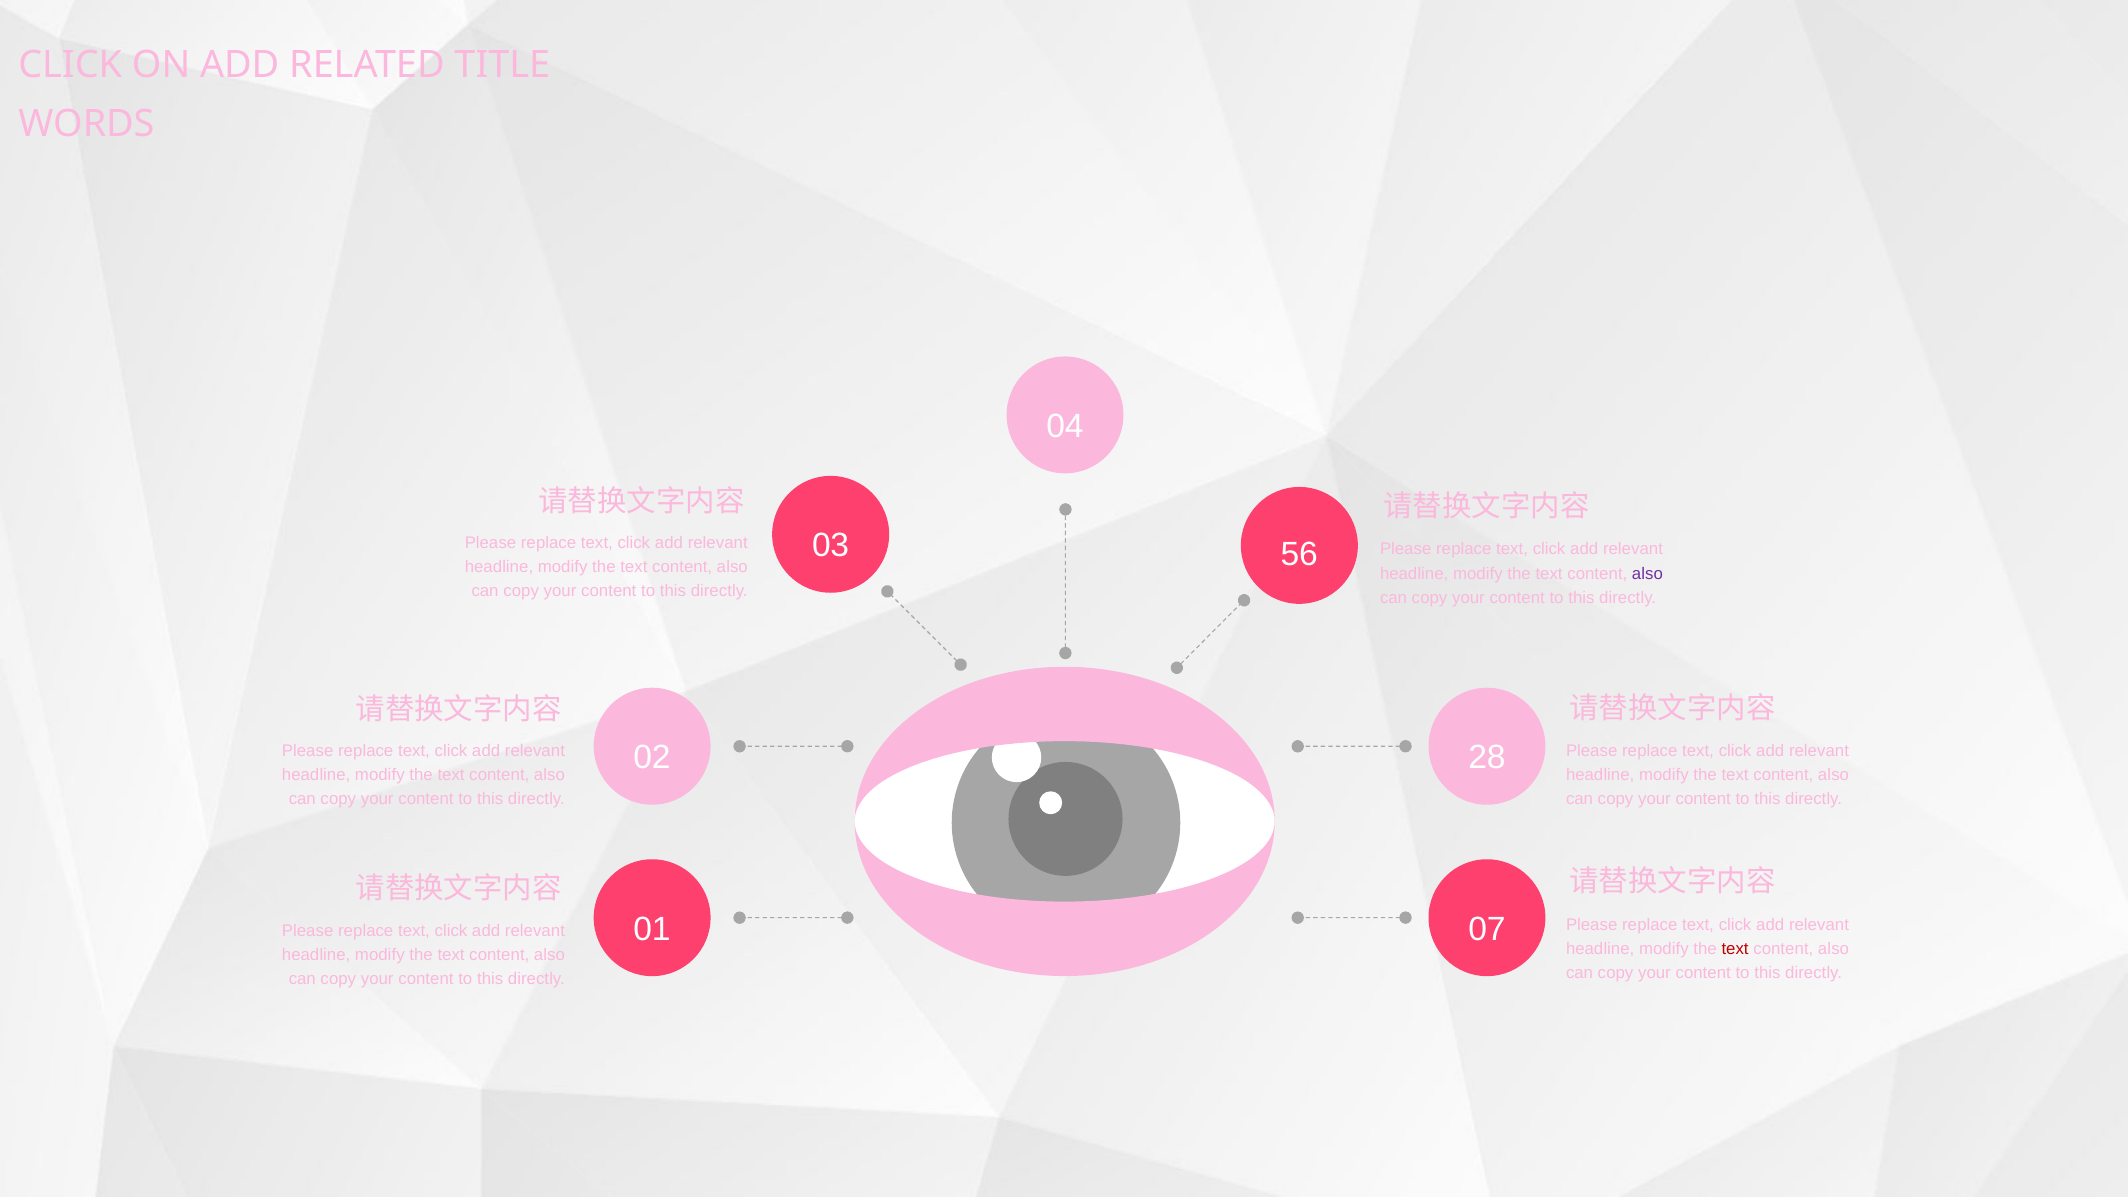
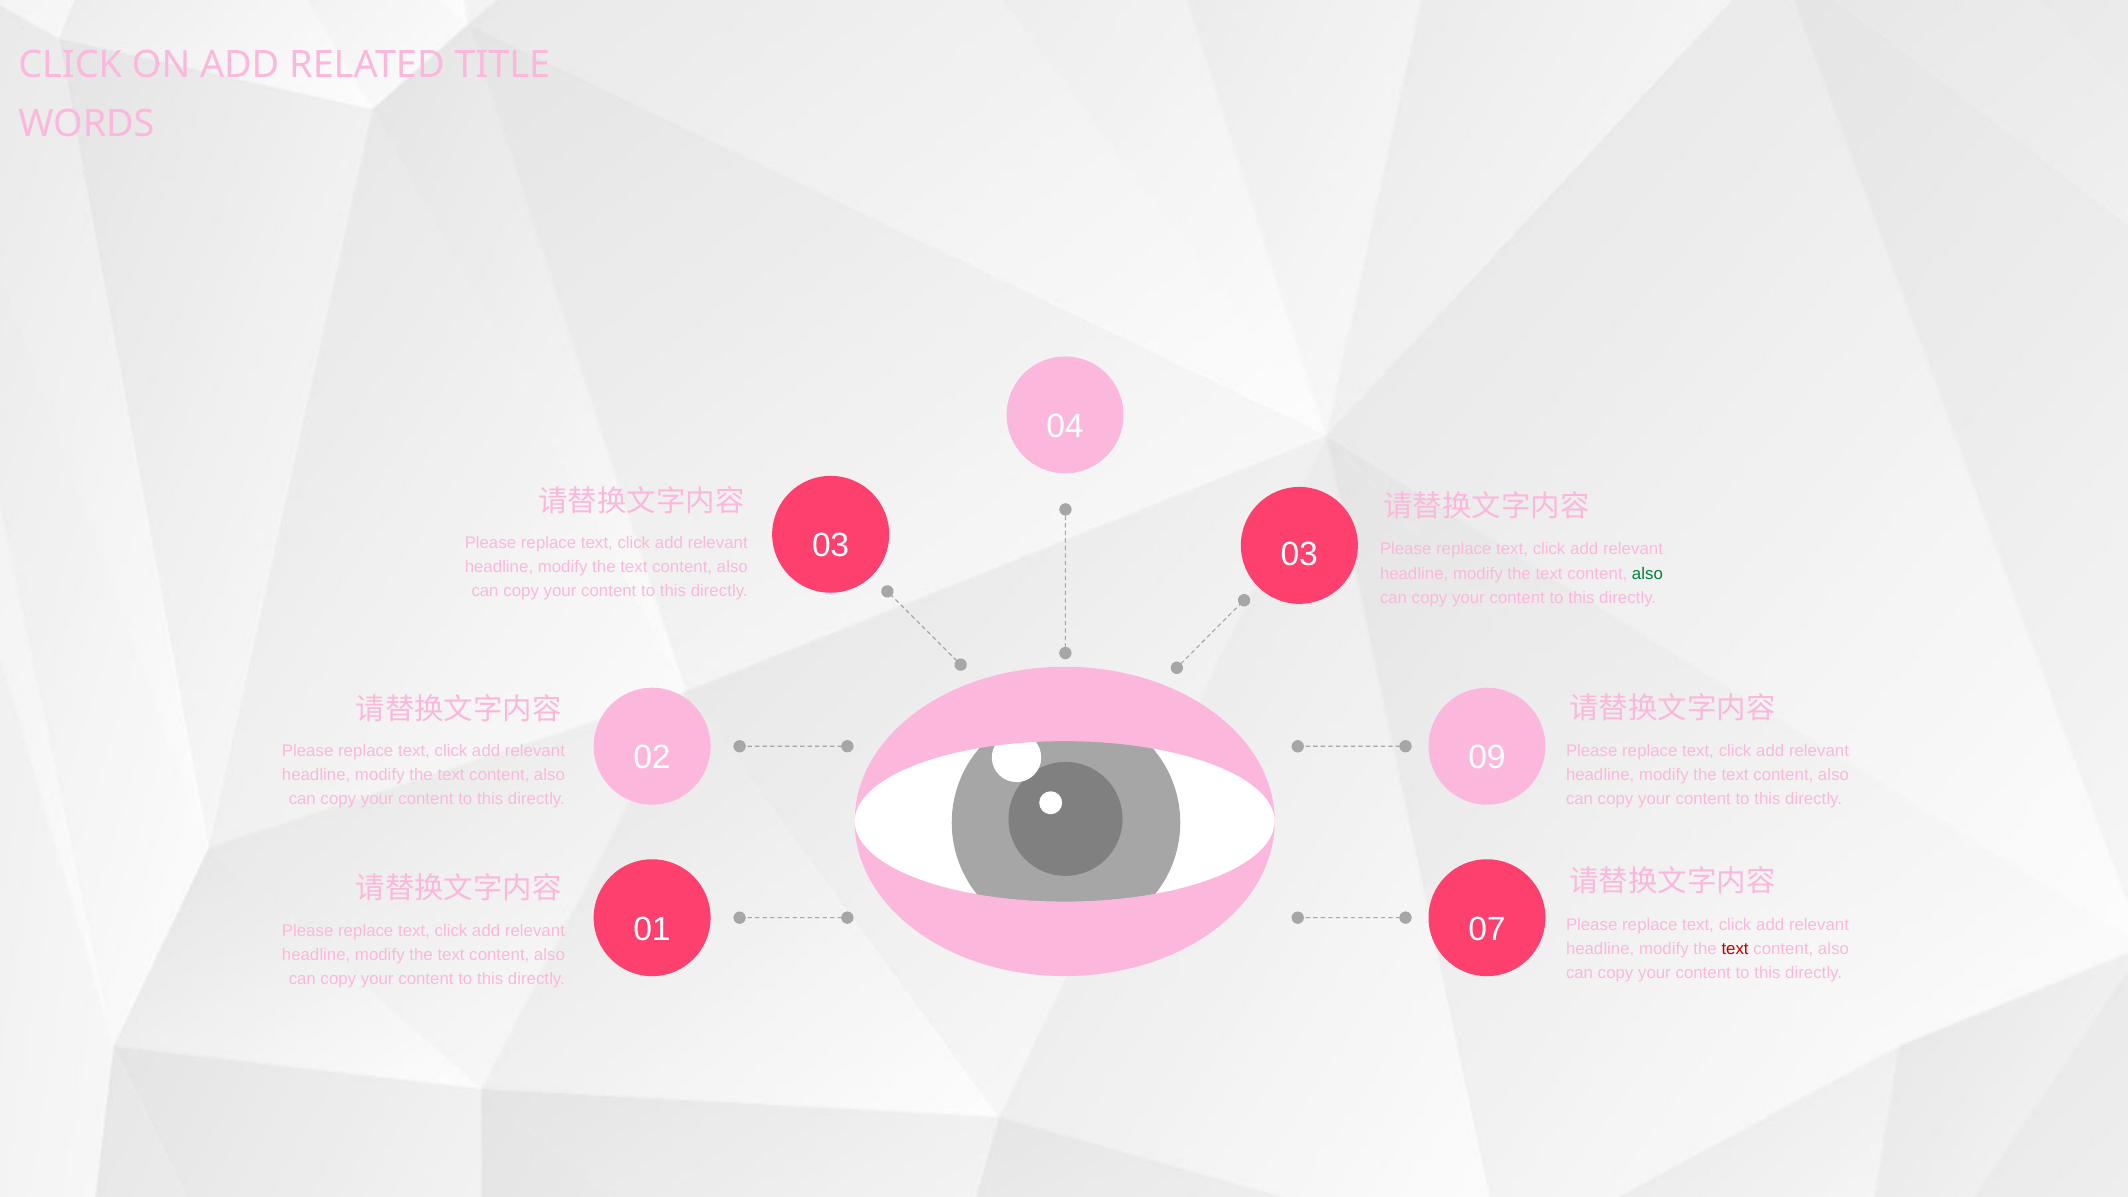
03 56: 56 -> 03 (1299, 554)
also colour: purple -> green (1647, 573)
28: 28 -> 09 (1487, 758)
